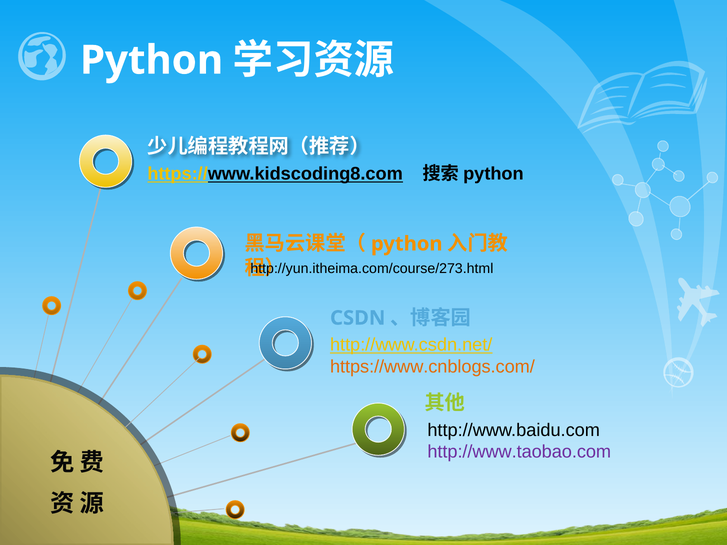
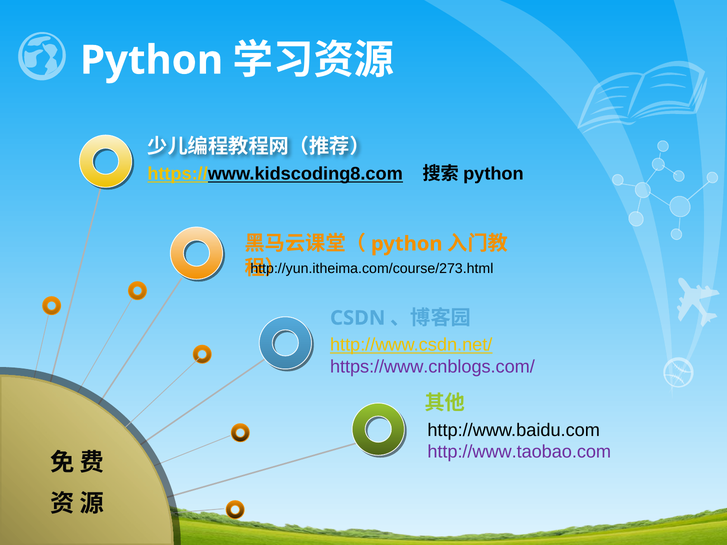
https://www.cnblogs.com/ colour: orange -> purple (432, 367)
